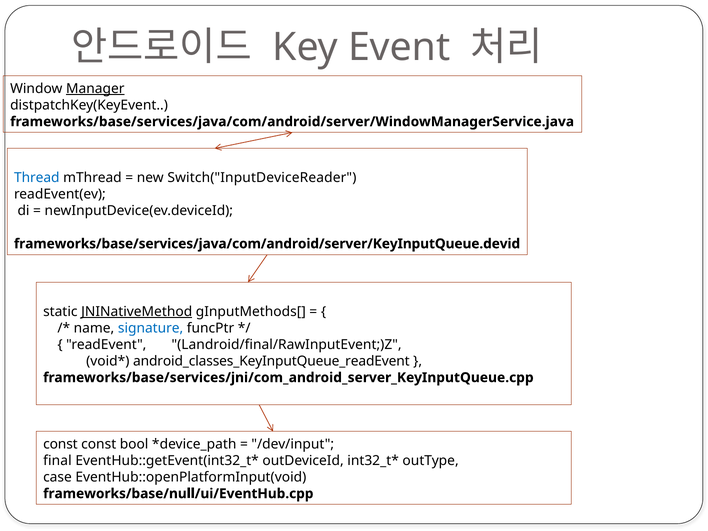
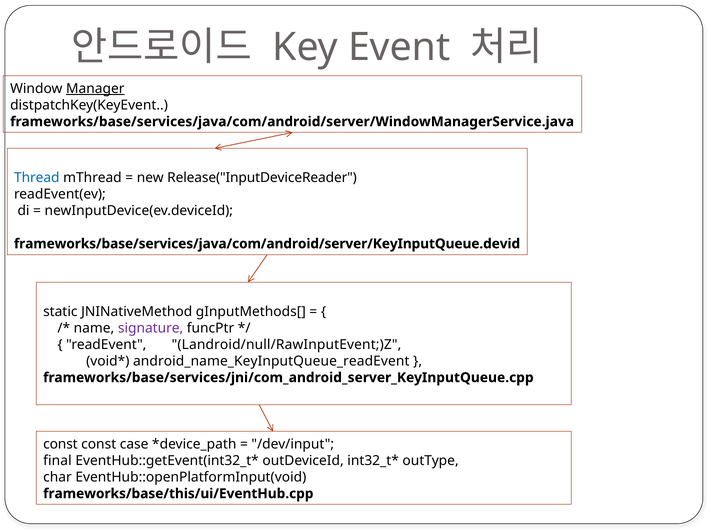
Switch("InputDeviceReader: Switch("InputDeviceReader -> Release("InputDeviceReader (262, 178)
JNINativeMethod underline: present -> none (137, 311)
signature colour: blue -> purple (151, 328)
Landroid/final/RawInputEvent;)Z: Landroid/final/RawInputEvent;)Z -> Landroid/null/RawInputEvent;)Z (287, 345)
android_classes_KeyInputQueue_readEvent: android_classes_KeyInputQueue_readEvent -> android_name_KeyInputQueue_readEvent (271, 361)
bool: bool -> case (134, 444)
case: case -> char (57, 477)
frameworks/base/null/ui/EventHub.cpp: frameworks/base/null/ui/EventHub.cpp -> frameworks/base/this/ui/EventHub.cpp (178, 494)
